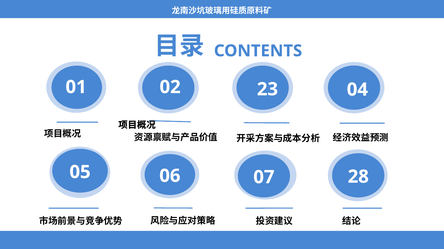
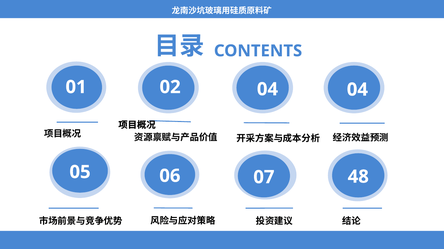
02 23: 23 -> 04 (267, 89)
28: 28 -> 48 (358, 177)
